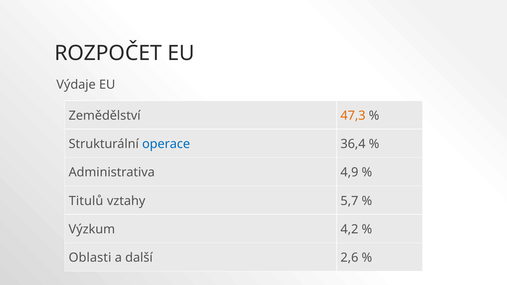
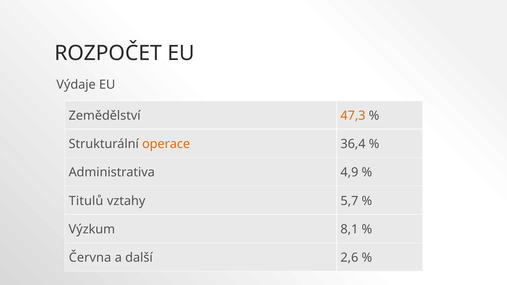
operace colour: blue -> orange (166, 144)
4,2: 4,2 -> 8,1 (349, 229)
Oblasti: Oblasti -> Června (90, 258)
